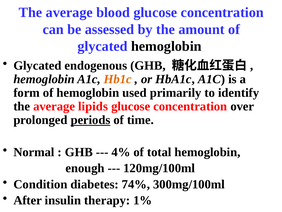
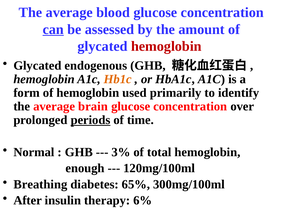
can underline: none -> present (53, 29)
hemoglobin colour: black -> red (166, 46)
lipids: lipids -> brain (93, 106)
4%: 4% -> 3% (121, 152)
Condition: Condition -> Breathing (40, 184)
74%: 74% -> 65% (136, 184)
1%: 1% -> 6% (143, 200)
